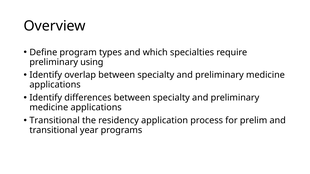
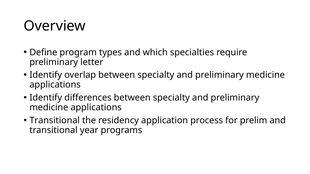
using: using -> letter (92, 62)
